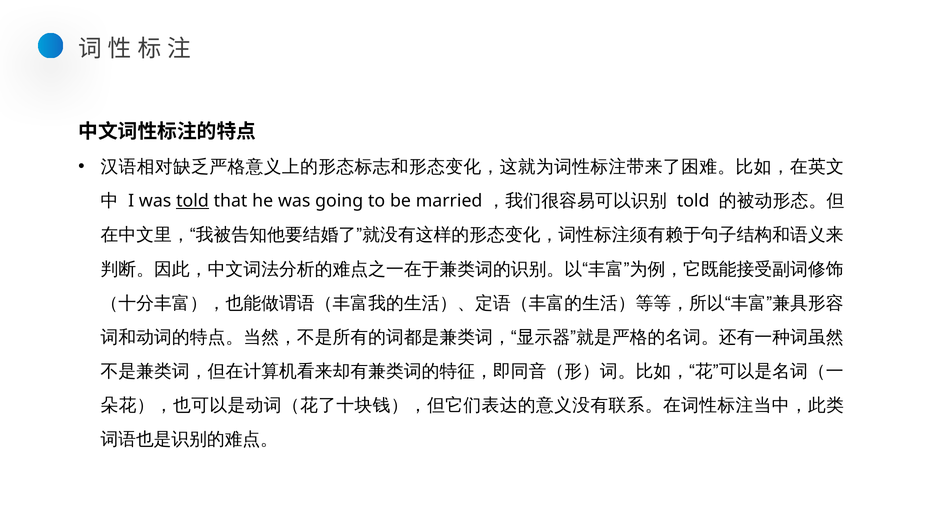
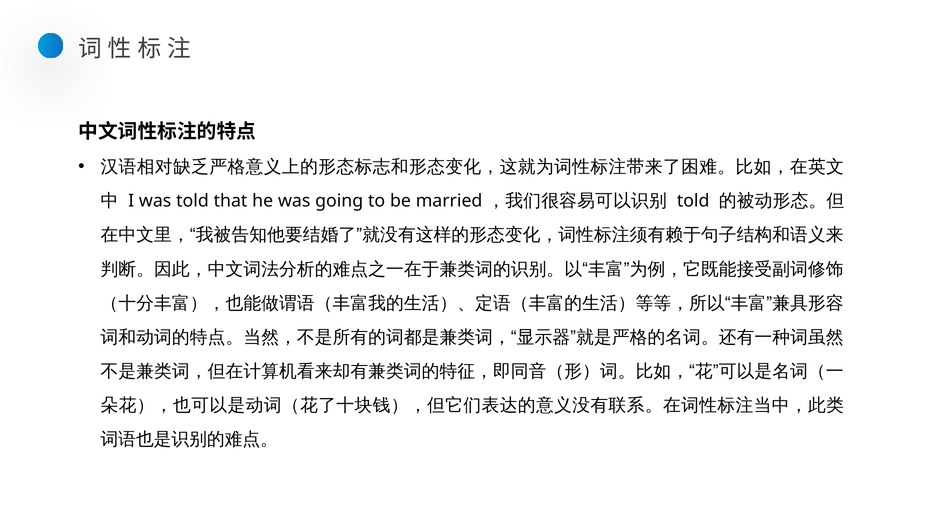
told underline: present -> none (193, 201)
